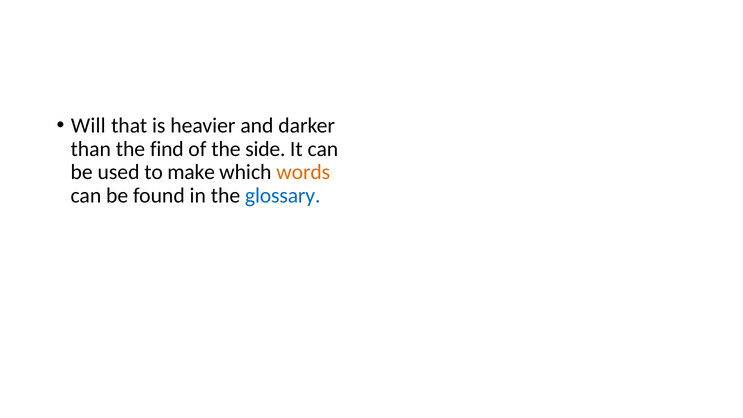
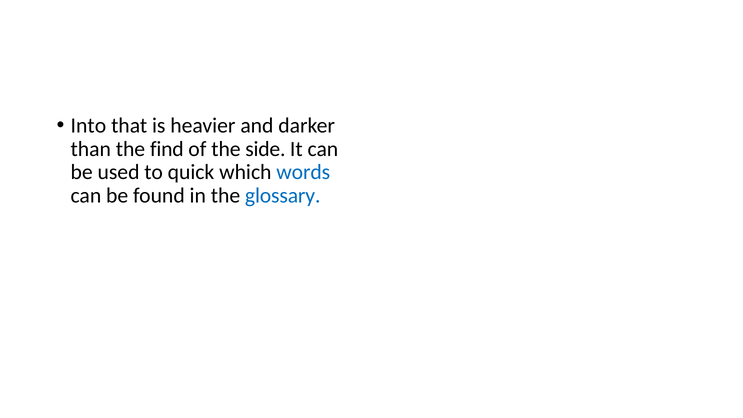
Will: Will -> Into (88, 126)
make: make -> quick (191, 172)
words colour: orange -> blue (303, 172)
